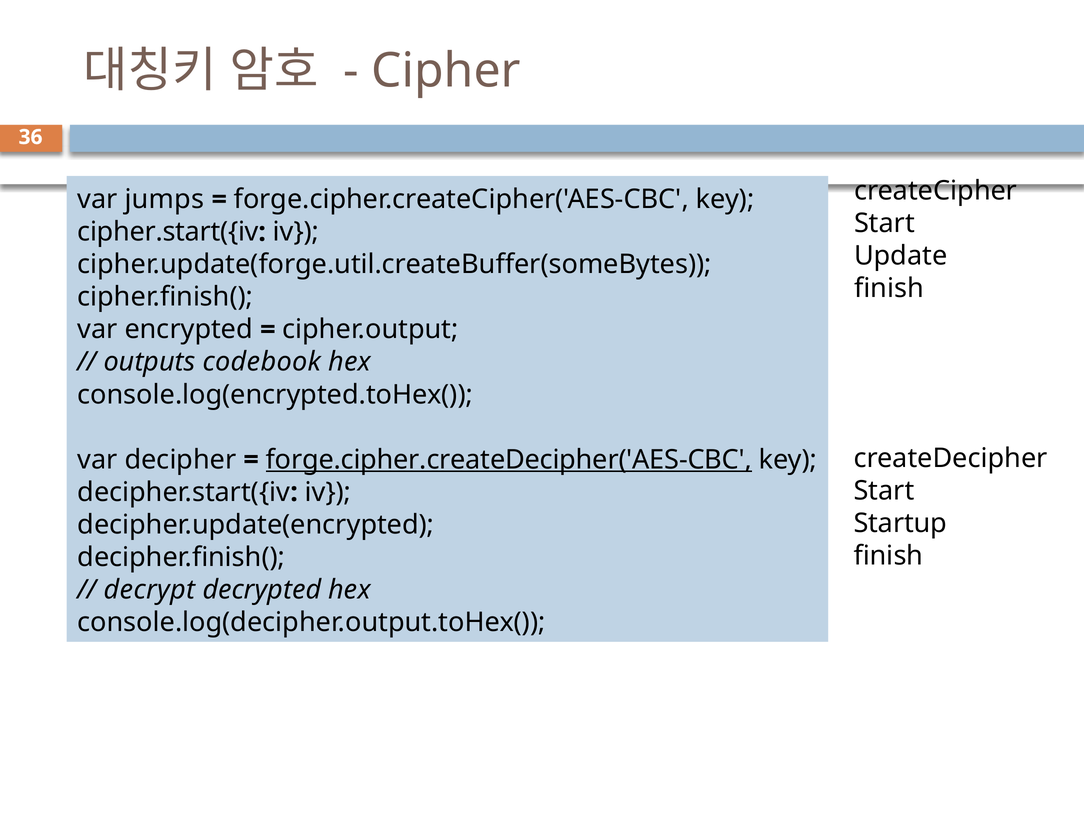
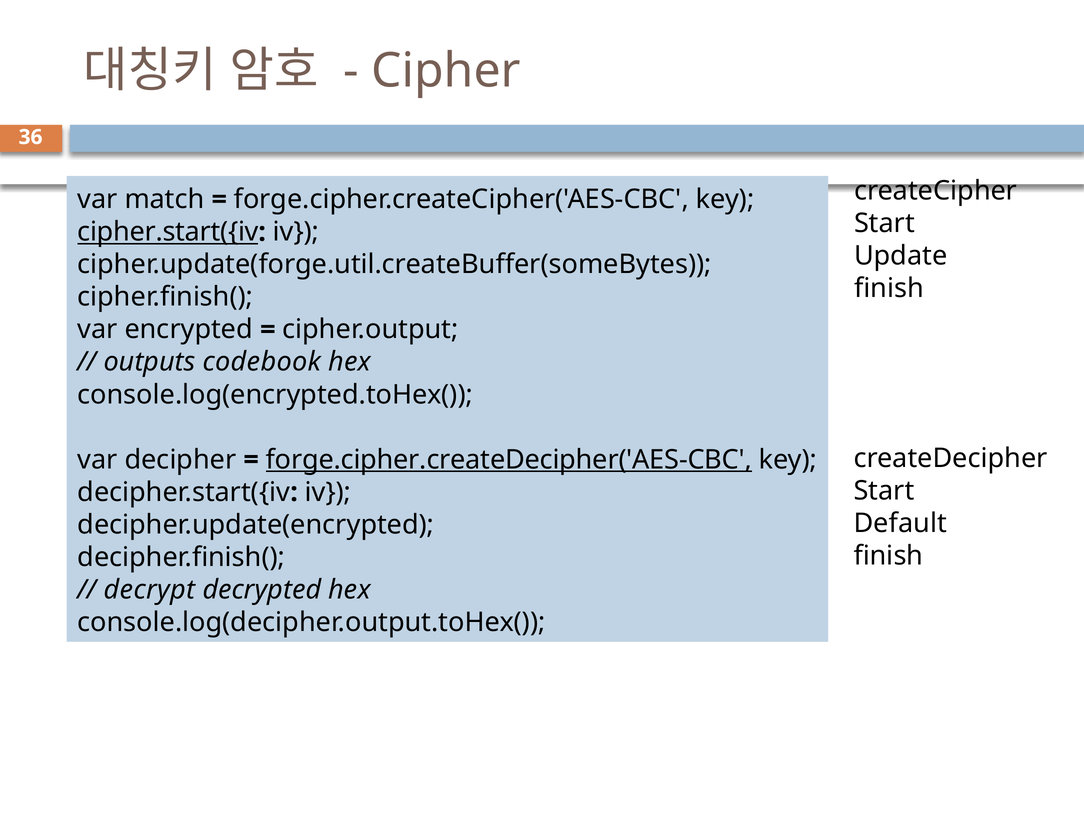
jumps: jumps -> match (164, 199)
cipher.start({iv underline: none -> present (168, 232)
Startup: Startup -> Default (900, 523)
